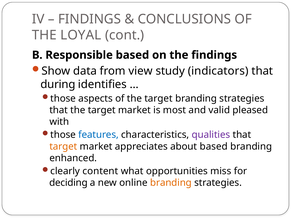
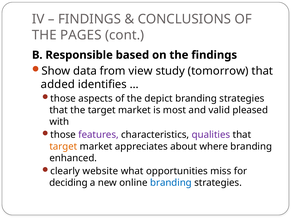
LOYAL: LOYAL -> PAGES (81, 35)
indicators: indicators -> tomorrow (218, 71)
during: during -> added (58, 85)
of the target: target -> depict (159, 99)
features colour: blue -> purple (99, 135)
about based: based -> where (214, 147)
content: content -> website (100, 171)
branding colour: orange -> blue (171, 183)
